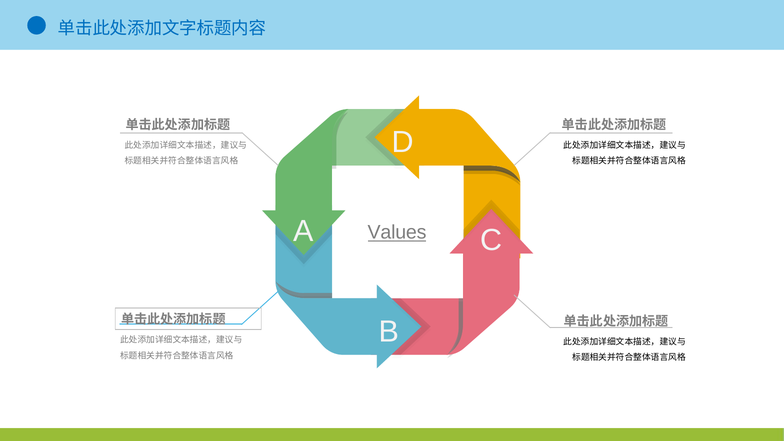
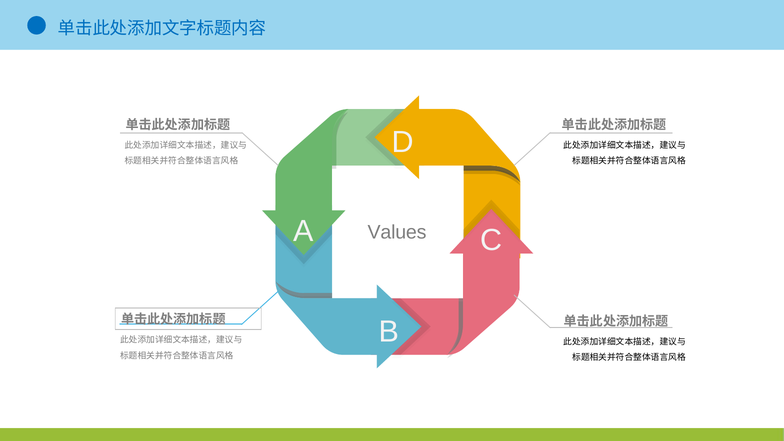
Values underline: present -> none (397, 232)
